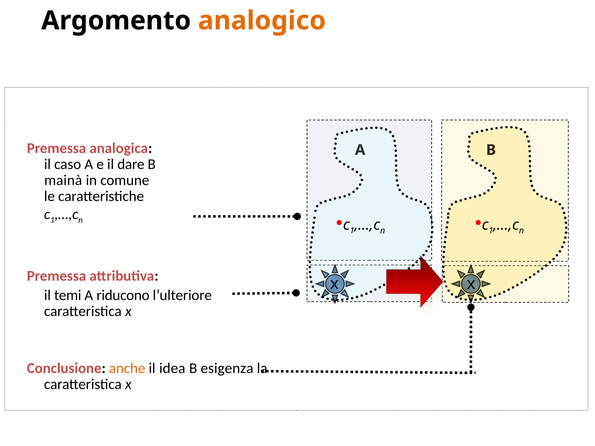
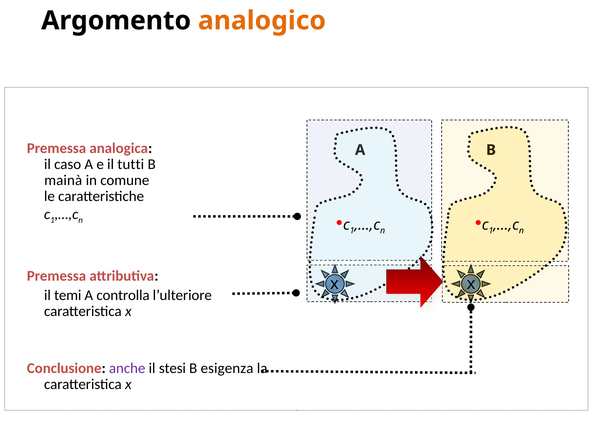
dare: dare -> tutti (131, 164)
riducono: riducono -> controlla (123, 295)
anche colour: orange -> purple (127, 368)
idea: idea -> stesi (172, 368)
